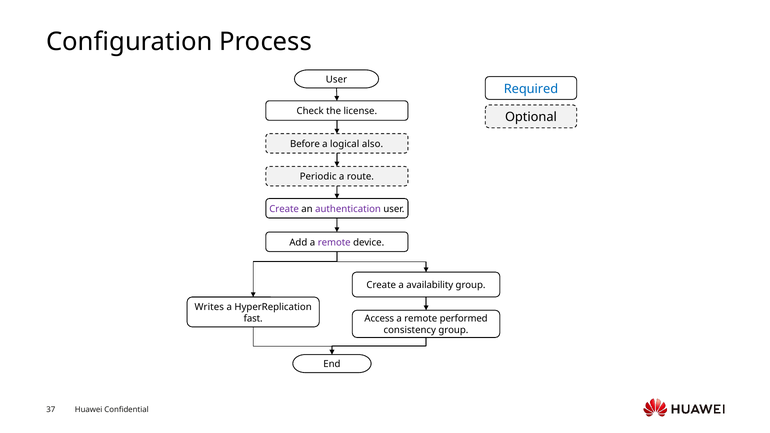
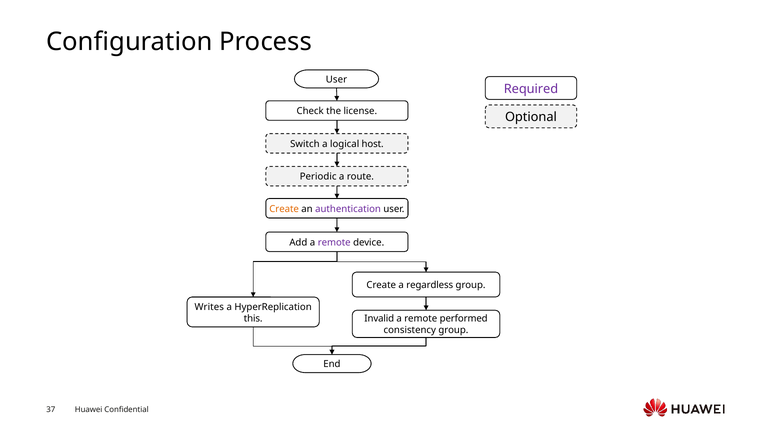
Required colour: blue -> purple (531, 89)
Before: Before -> Switch (305, 144)
also: also -> host (373, 144)
Create colour: purple -> orange (284, 209)
availability: availability -> regardless (430, 285)
fast: fast -> this (253, 318)
Access: Access -> Invalid (379, 319)
